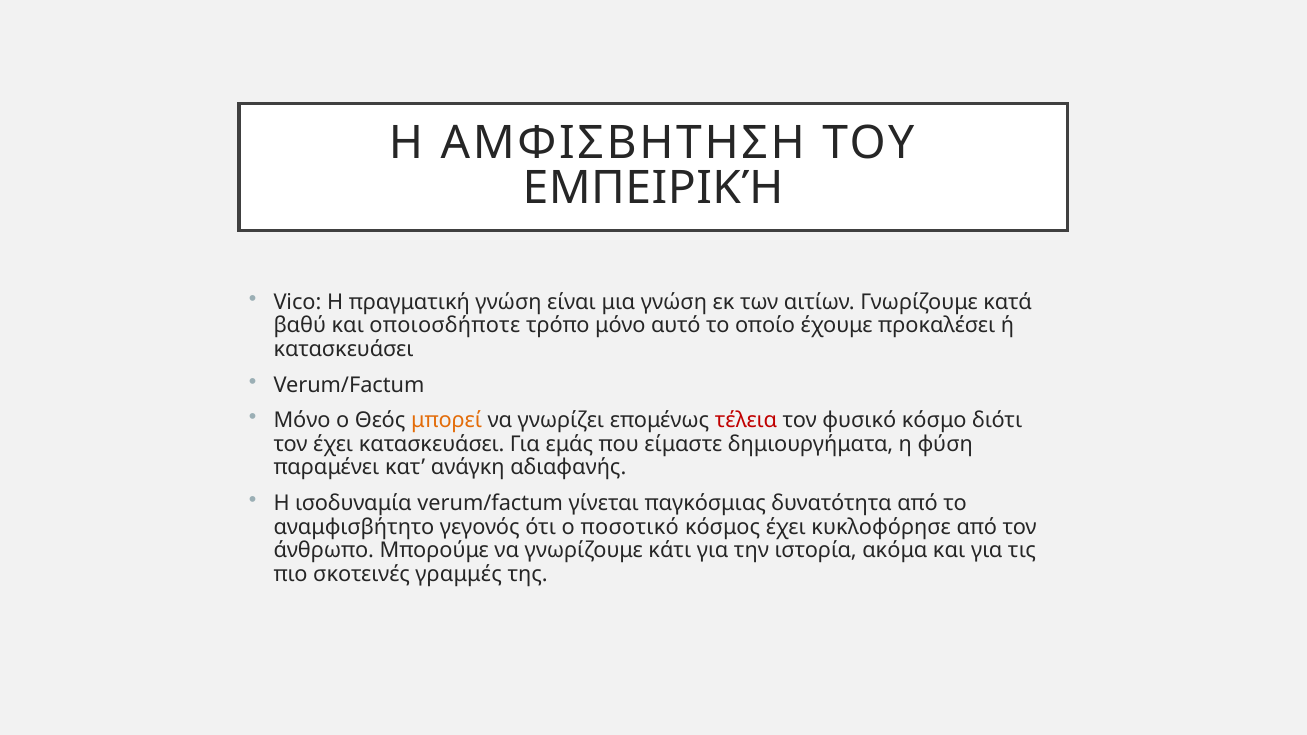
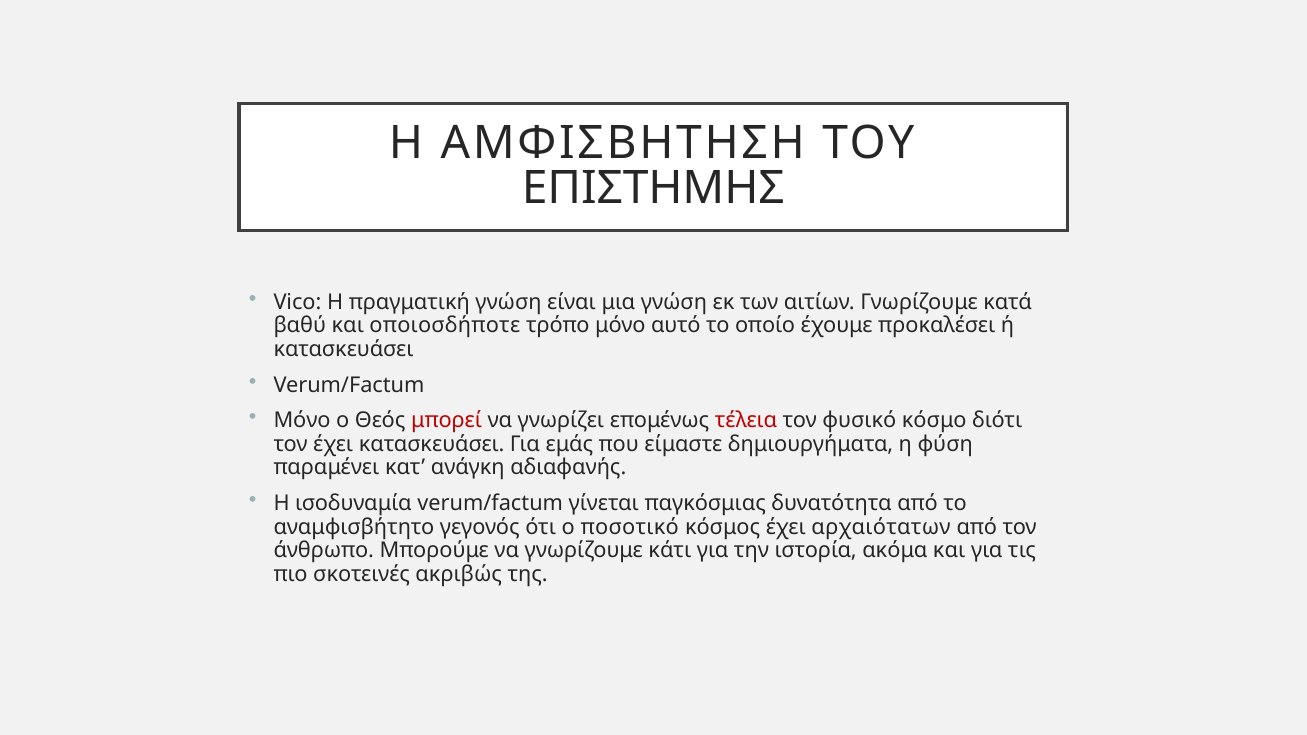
ΕΜΠΕΙΡΙΚΉ: ΕΜΠΕΙΡΙΚΉ -> ΕΠΙΣΤΗΜΗΣ (653, 189)
μπορεί colour: orange -> red (447, 421)
κυκλοφόρησε: κυκλοφόρησε -> αρχαιότατων (881, 527)
γραμμές: γραμμές -> ακριβώς (459, 574)
